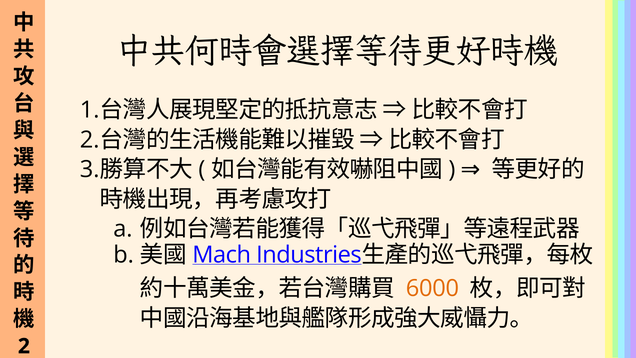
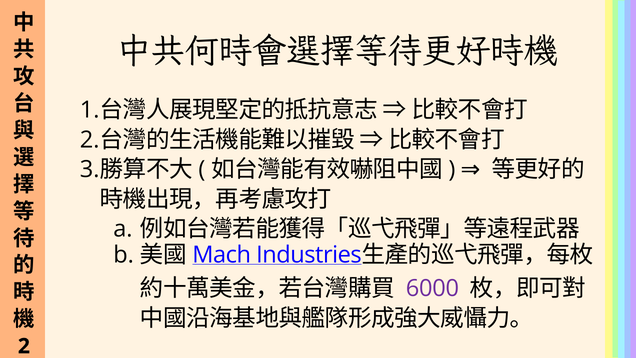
6000 colour: orange -> purple (432, 288)
